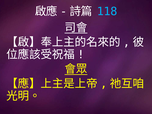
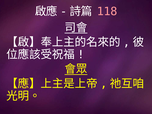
118 colour: light blue -> pink (107, 11)
